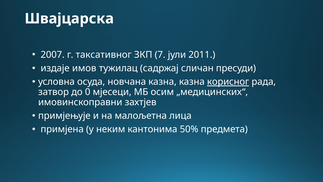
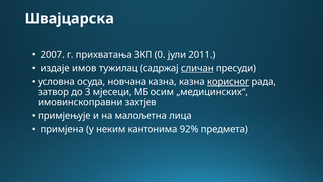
таксативног: таксативног -> прихватања (104, 55)
7: 7 -> 0 (160, 55)
сличан underline: none -> present (197, 68)
0: 0 -> 3 (88, 92)
50%: 50% -> 92% (189, 129)
